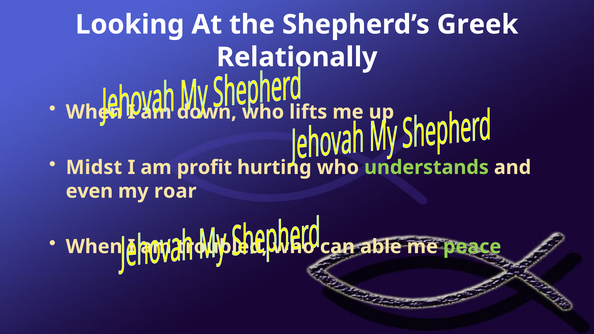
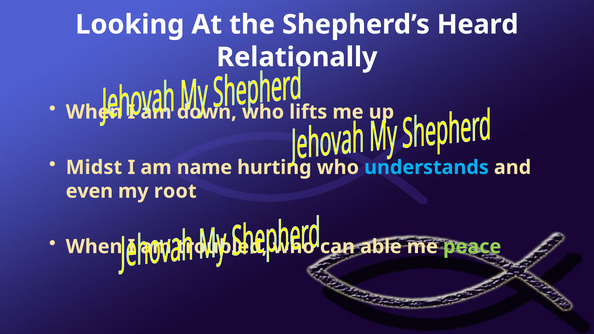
Greek: Greek -> Heard (478, 25)
profit: profit -> name (204, 167)
understands colour: light green -> light blue (426, 167)
roar: roar -> root (175, 191)
